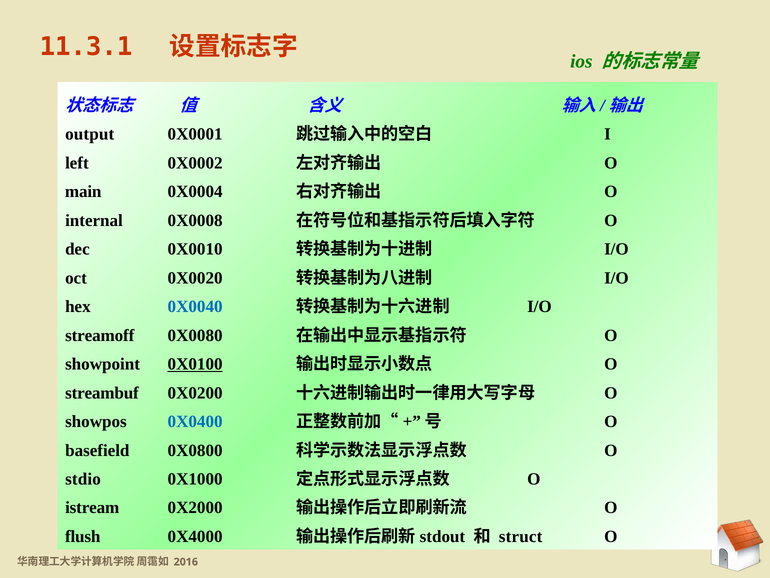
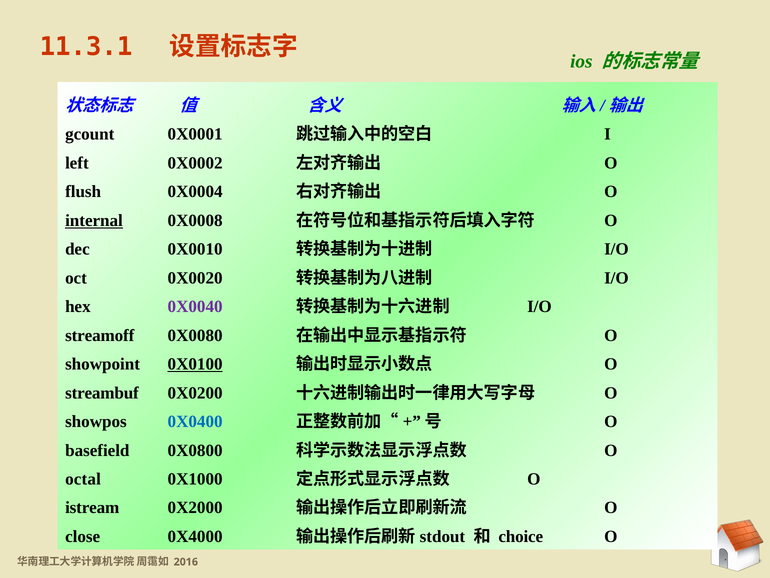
output: output -> gcount (90, 134)
main: main -> flush (83, 192)
internal underline: none -> present (94, 220)
0X0040 colour: blue -> purple (195, 306)
stdio: stdio -> octal (83, 479)
flush: flush -> close (83, 536)
struct: struct -> choice (521, 536)
